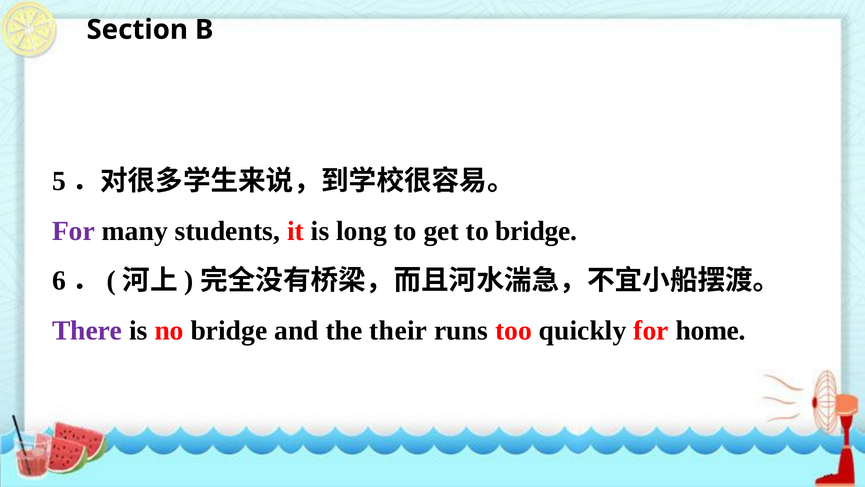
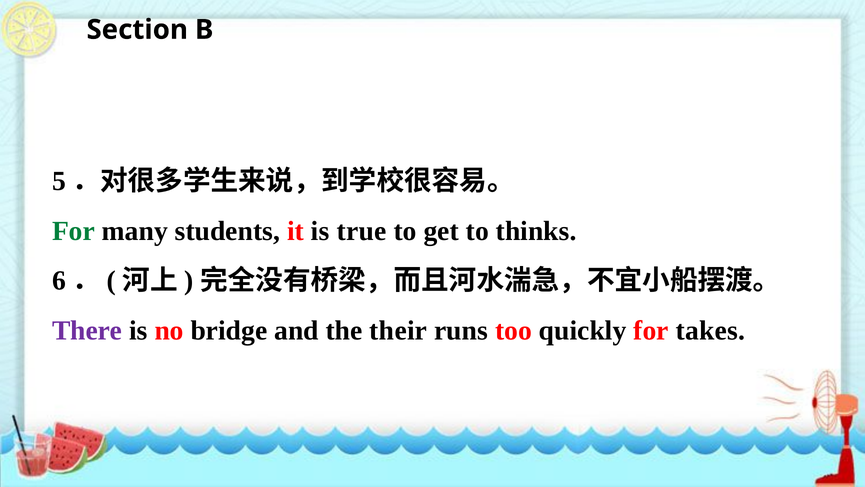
For colour: purple -> green (73, 231)
long: long -> true (361, 231)
to bridge: bridge -> thinks (536, 231)
home: home -> takes (710, 330)
